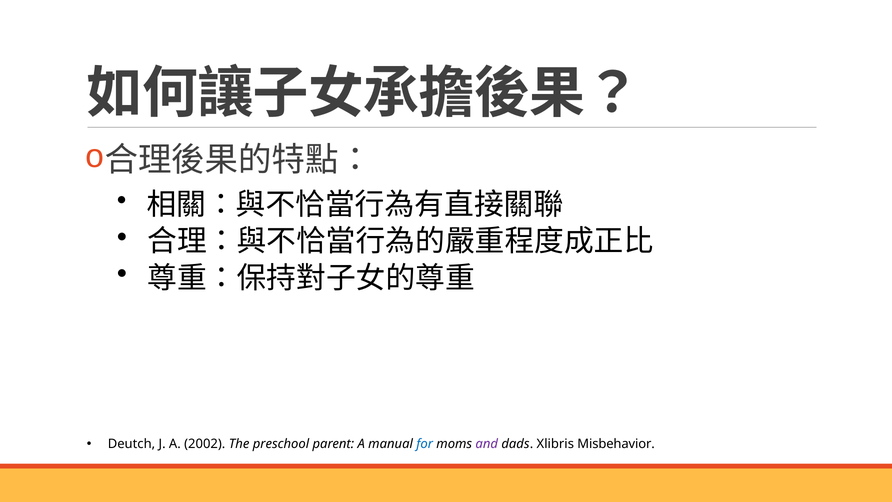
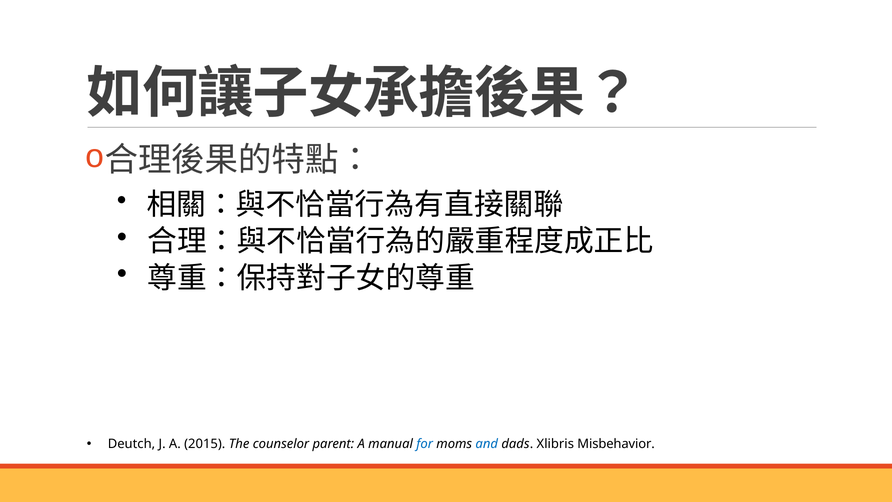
2002: 2002 -> 2015 (205, 444)
preschool: preschool -> counselor (281, 444)
and colour: purple -> blue (487, 444)
